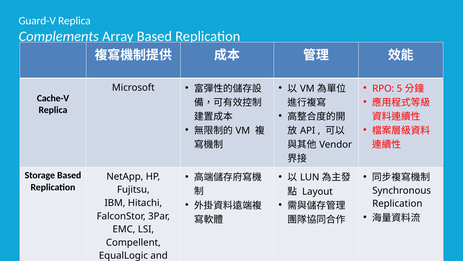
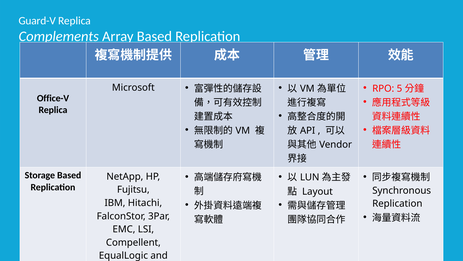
Cache-V: Cache-V -> Office-V (53, 98)
